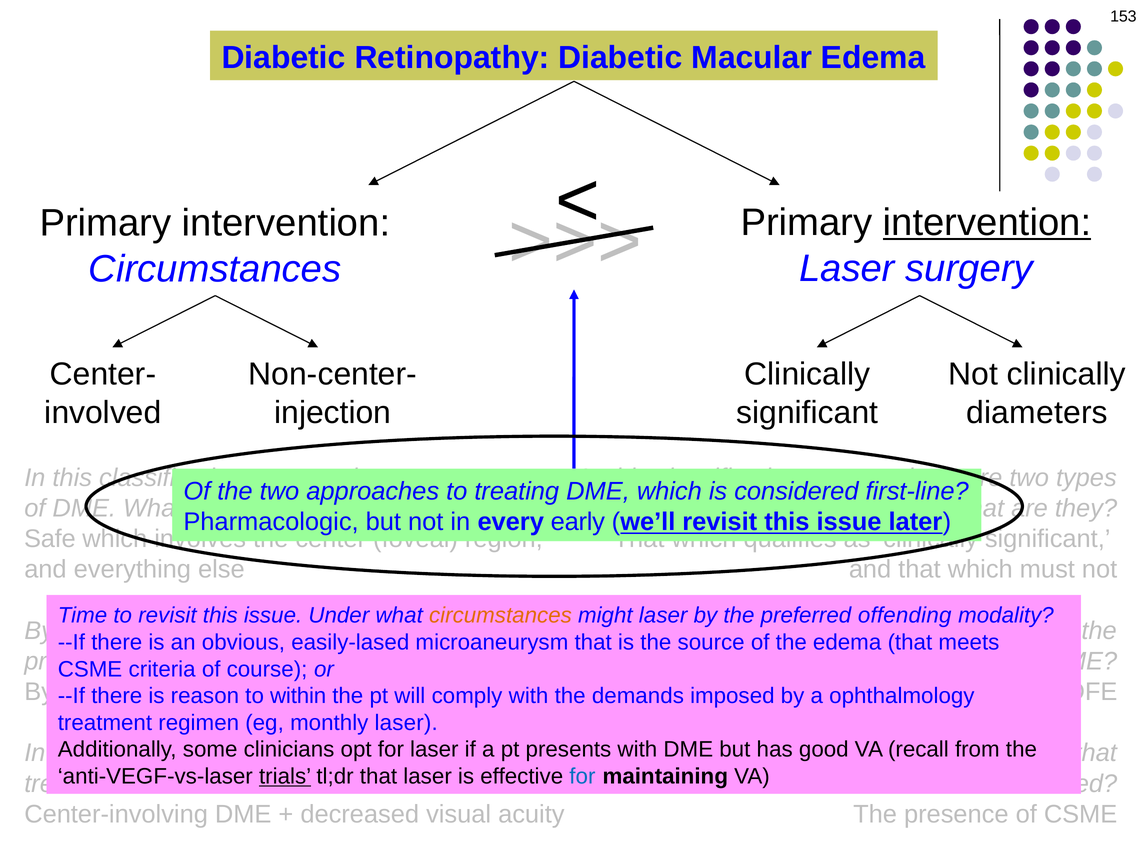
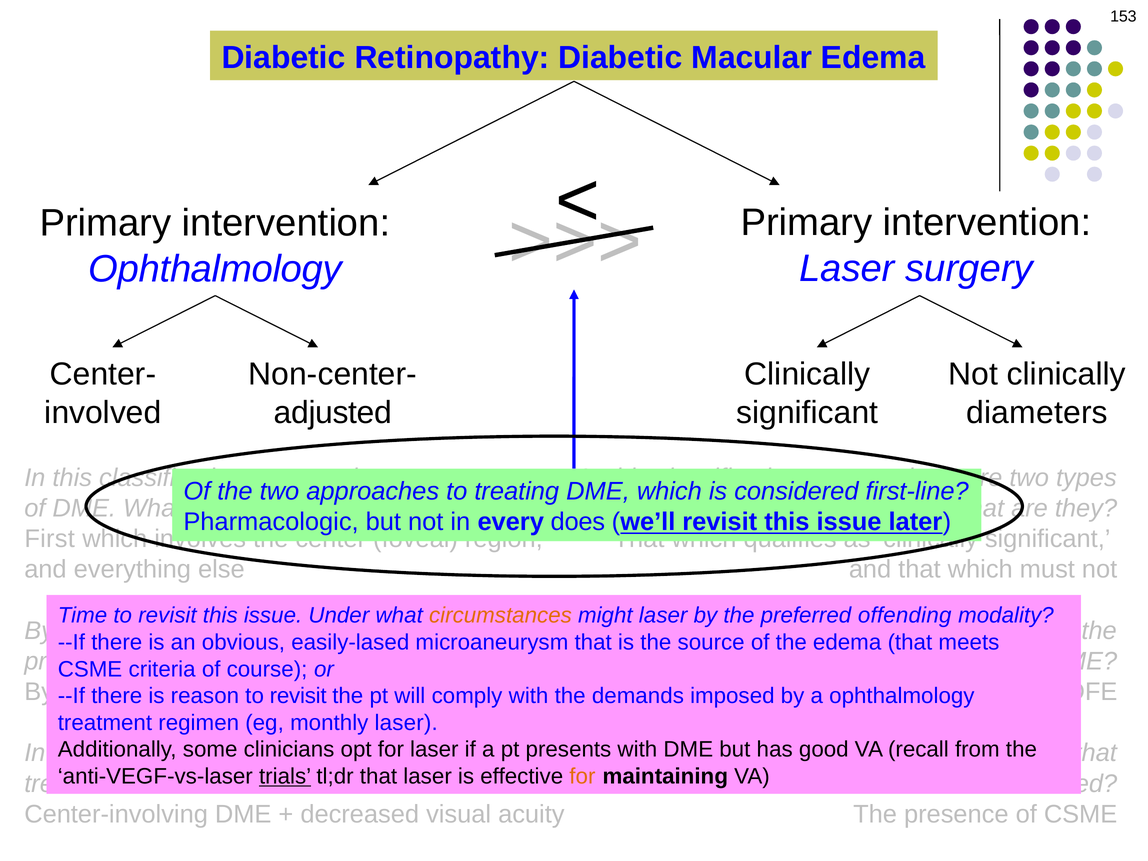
intervention underline: present -> none (987, 223)
Circumstances: Circumstances -> Ophthalmology (215, 269)
injection: injection -> adjusted (333, 413)
early: early -> does (578, 522)
Safe: Safe -> First (50, 539)
reason to within: within -> revisit (298, 696)
for colour: blue -> orange (582, 776)
